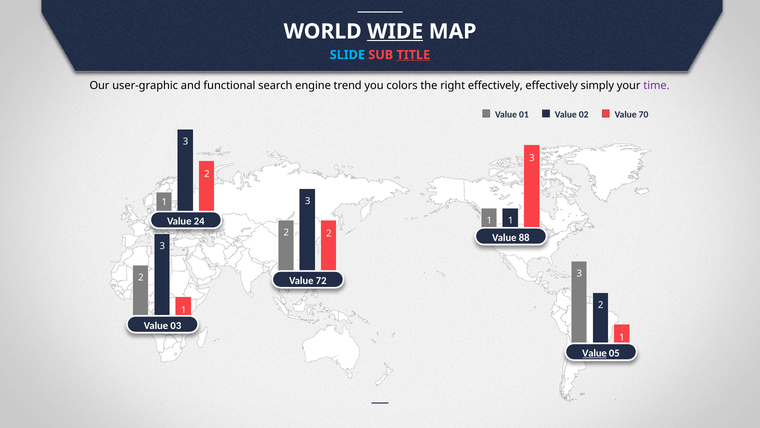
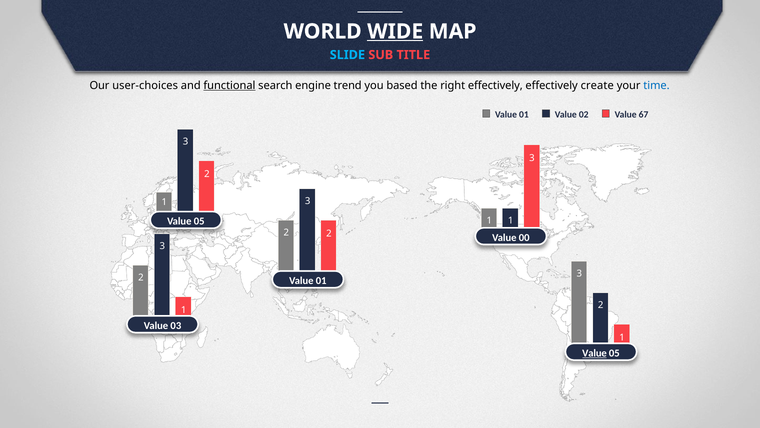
TITLE underline: present -> none (413, 55)
user-graphic: user-graphic -> user-choices (145, 85)
functional underline: none -> present (229, 85)
colors: colors -> based (402, 85)
simply: simply -> create (597, 85)
time colour: purple -> blue (656, 85)
70: 70 -> 67 (644, 114)
24: 24 -> 05 (199, 221)
88: 88 -> 00 (524, 237)
72: 72 -> 01 (321, 280)
